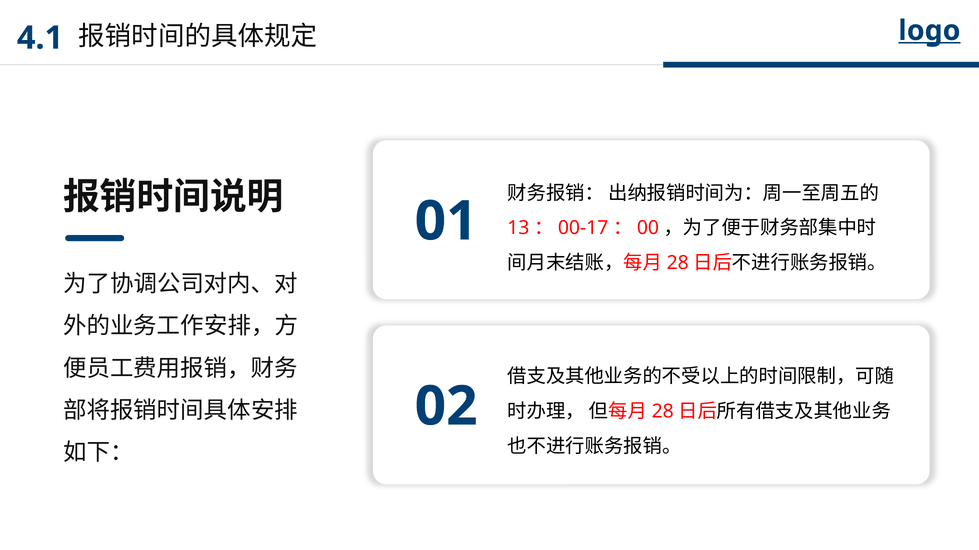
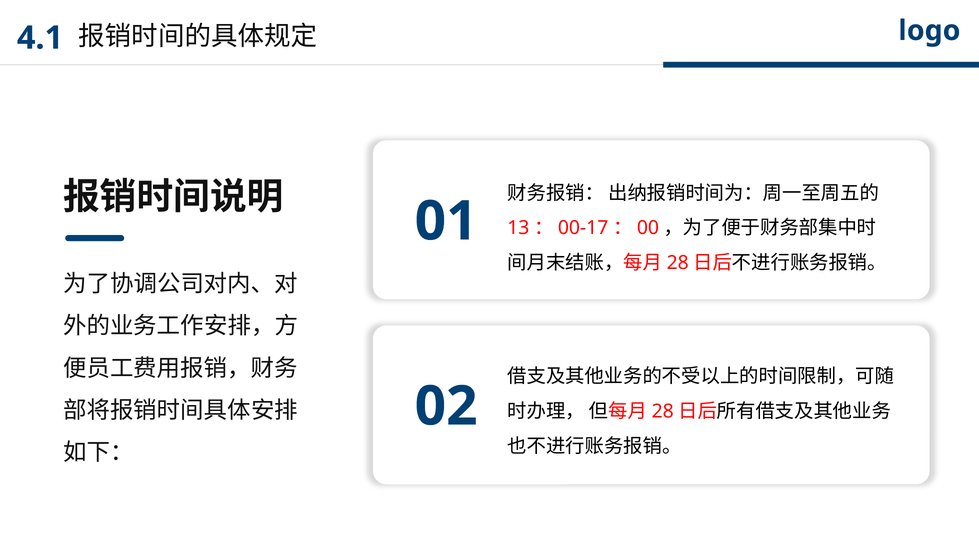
logo underline: present -> none (929, 31)
